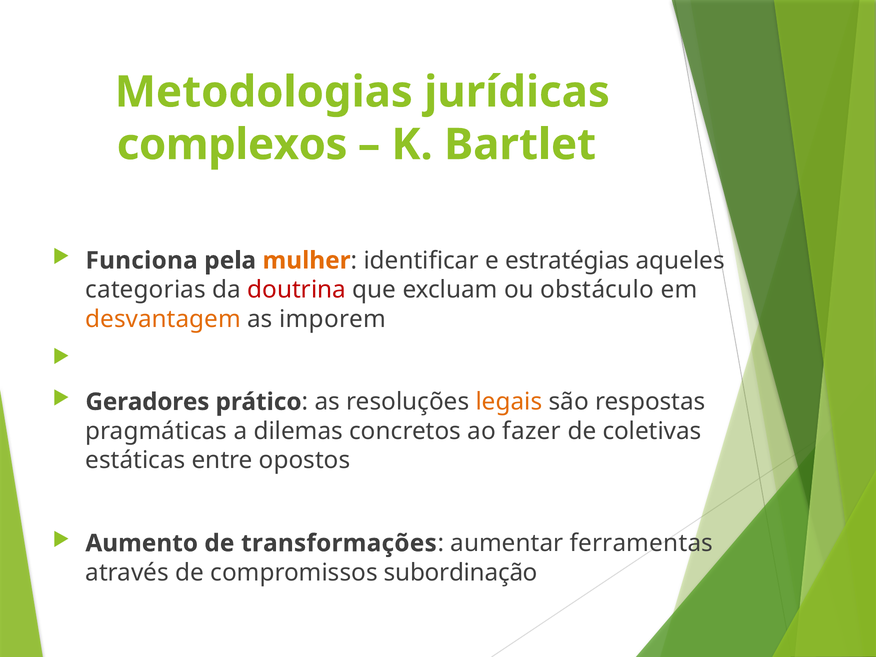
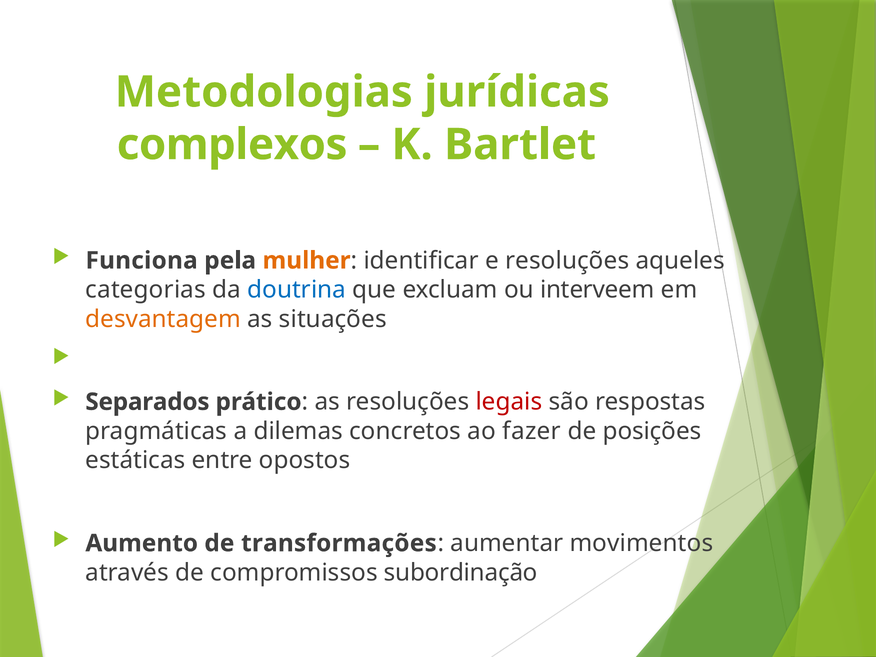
e estratégias: estratégias -> resoluções (567, 261)
doutrina colour: red -> blue (297, 290)
obstáculo: obstáculo -> interveem (597, 290)
imporem: imporem -> situações (333, 319)
Geradores: Geradores -> Separados (147, 402)
legais colour: orange -> red (509, 402)
coletivas: coletivas -> posições (652, 431)
ferramentas: ferramentas -> movimentos (641, 543)
